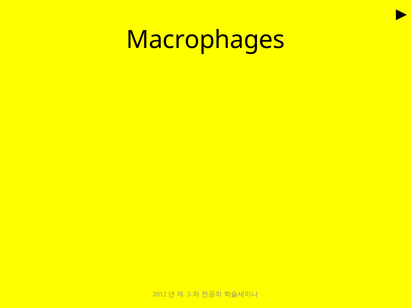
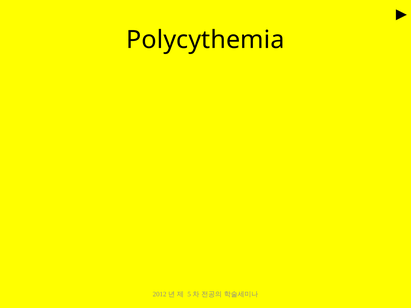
Macrophages: Macrophages -> Polycythemia (205, 40)
